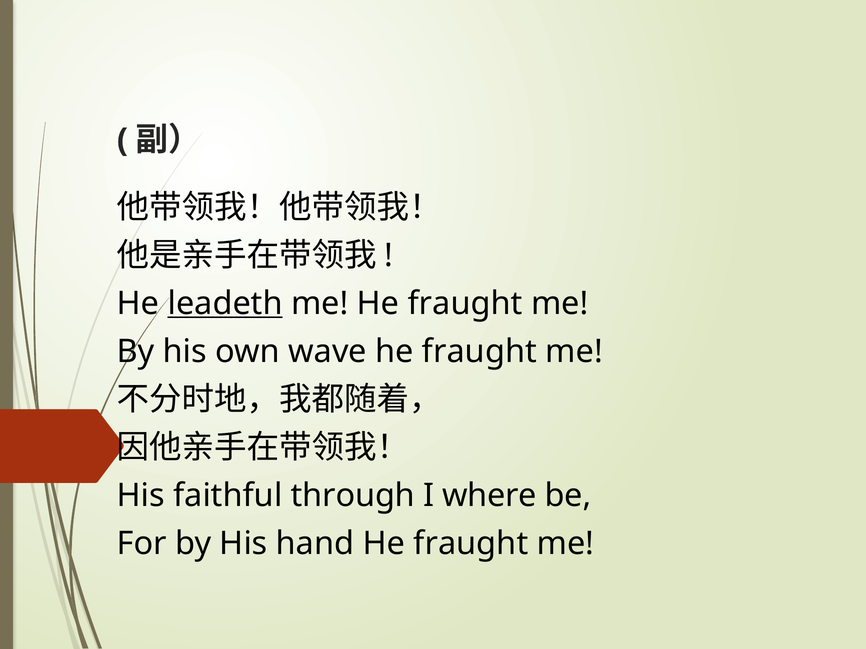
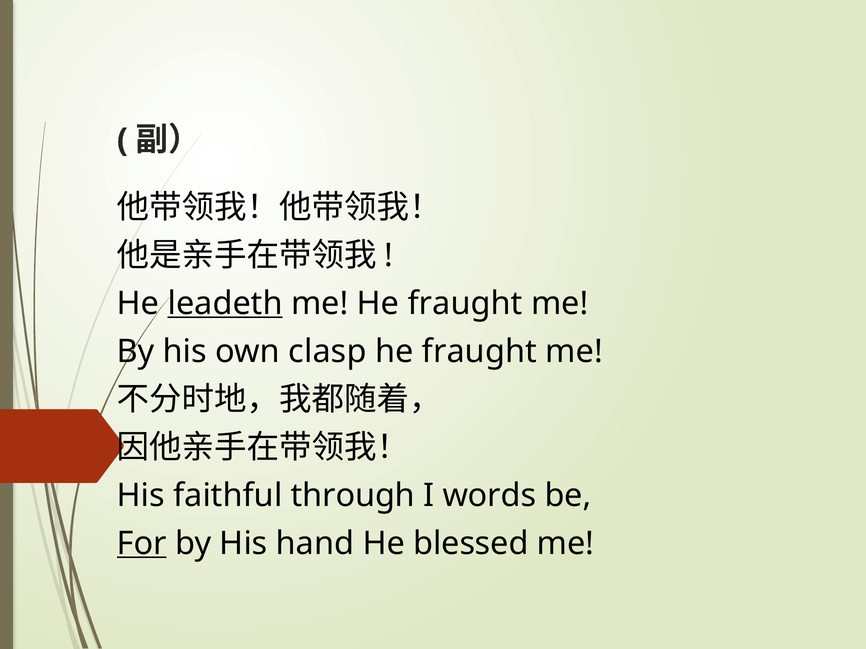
wave: wave -> clasp (327, 352)
where: where -> words (489, 496)
For underline: none -> present (142, 544)
hand He fraught: fraught -> blessed (471, 544)
